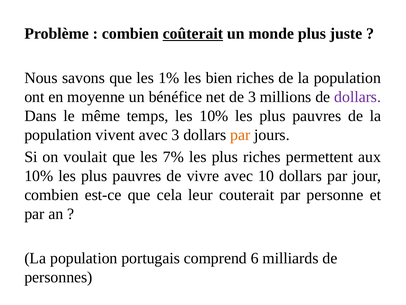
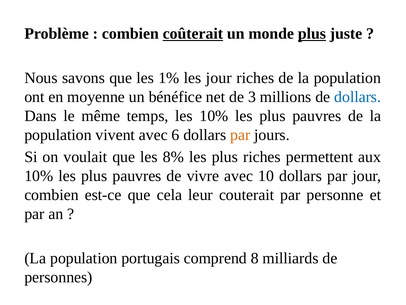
plus underline: none -> present (312, 34)
les bien: bien -> jour (219, 78)
dollars colour: purple -> blue (358, 97)
avec 3: 3 -> 6 (176, 135)
7%: 7% -> 8% (173, 157)
6: 6 -> 8 (255, 258)
